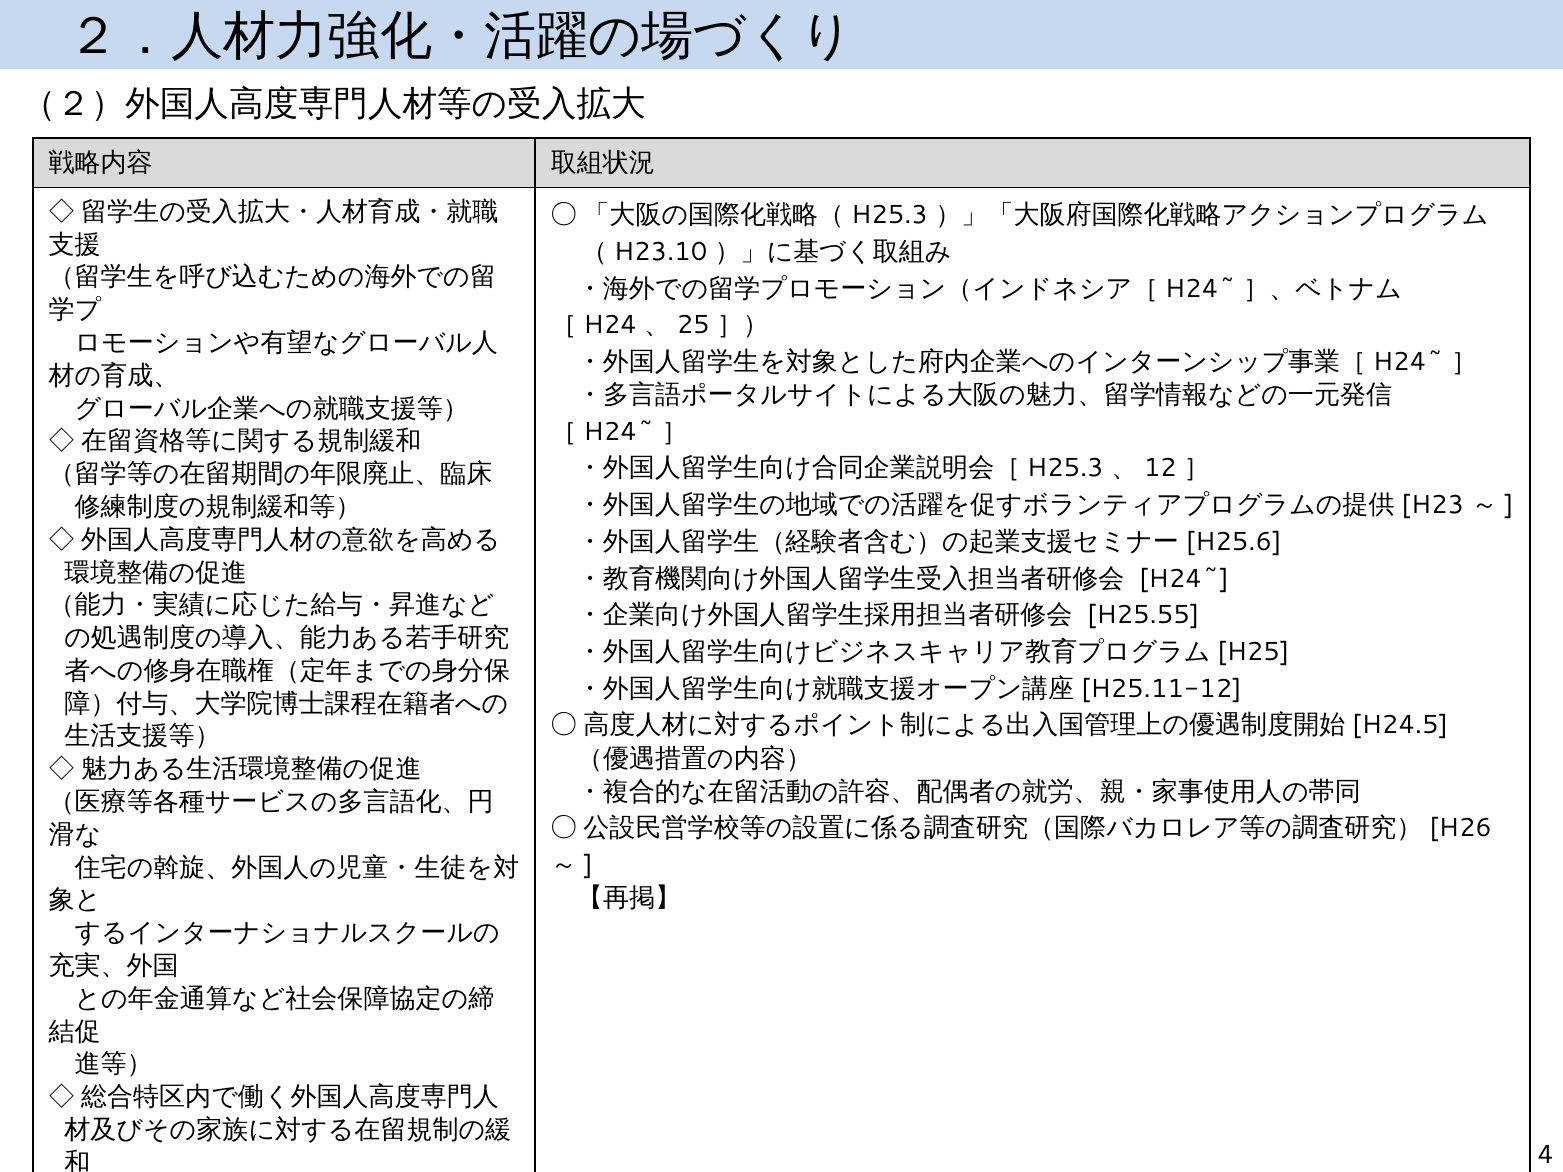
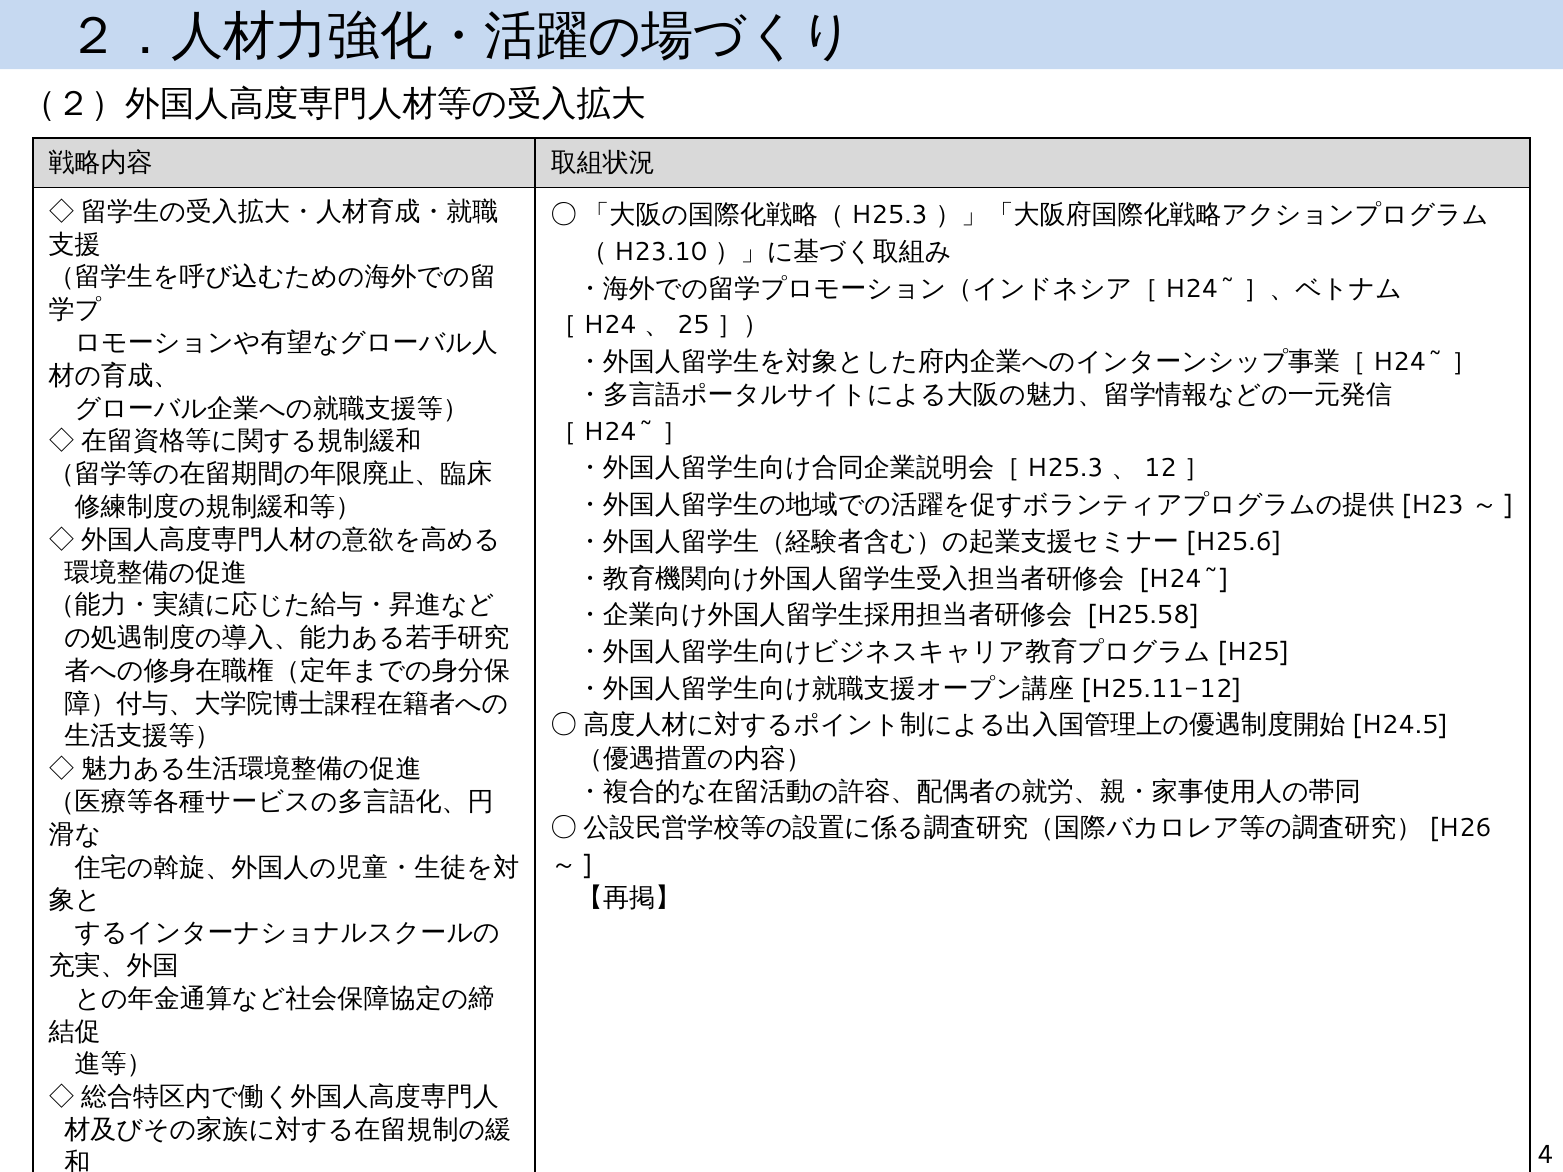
H25.55: H25.55 -> H25.58 (1143, 615)
